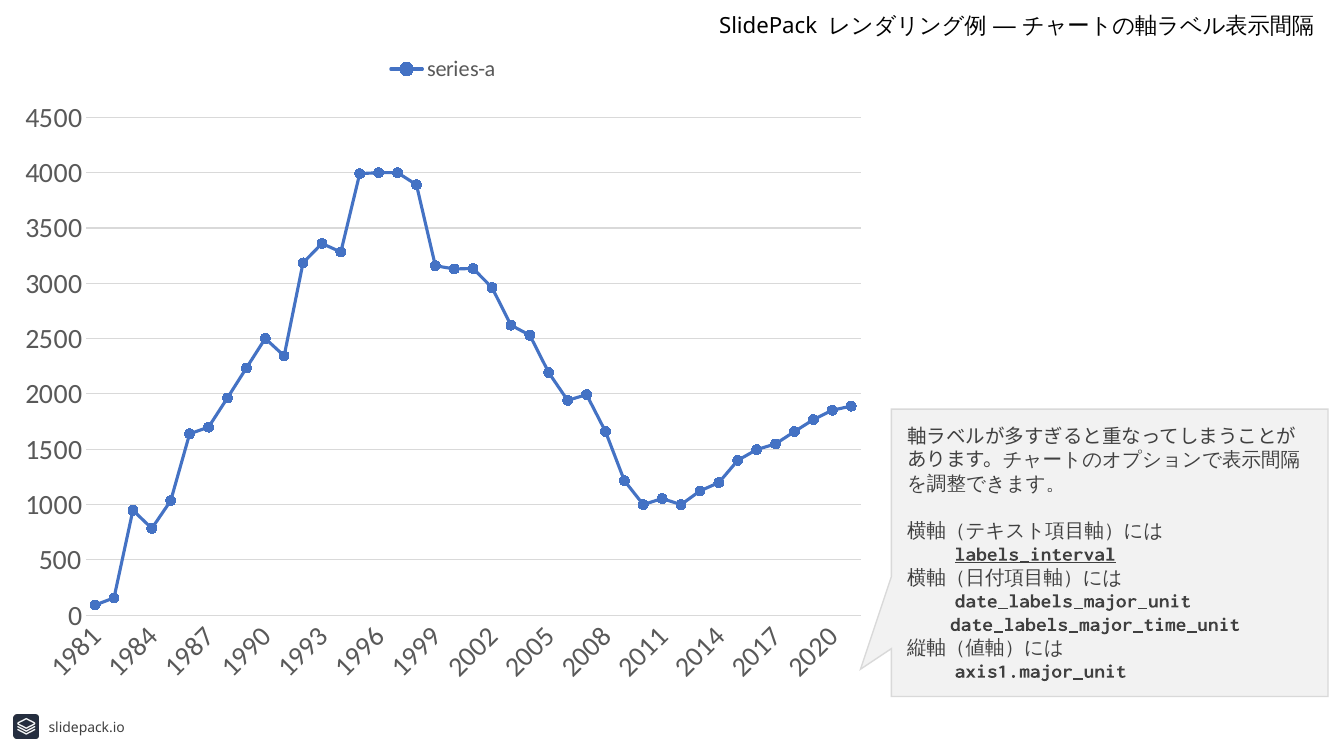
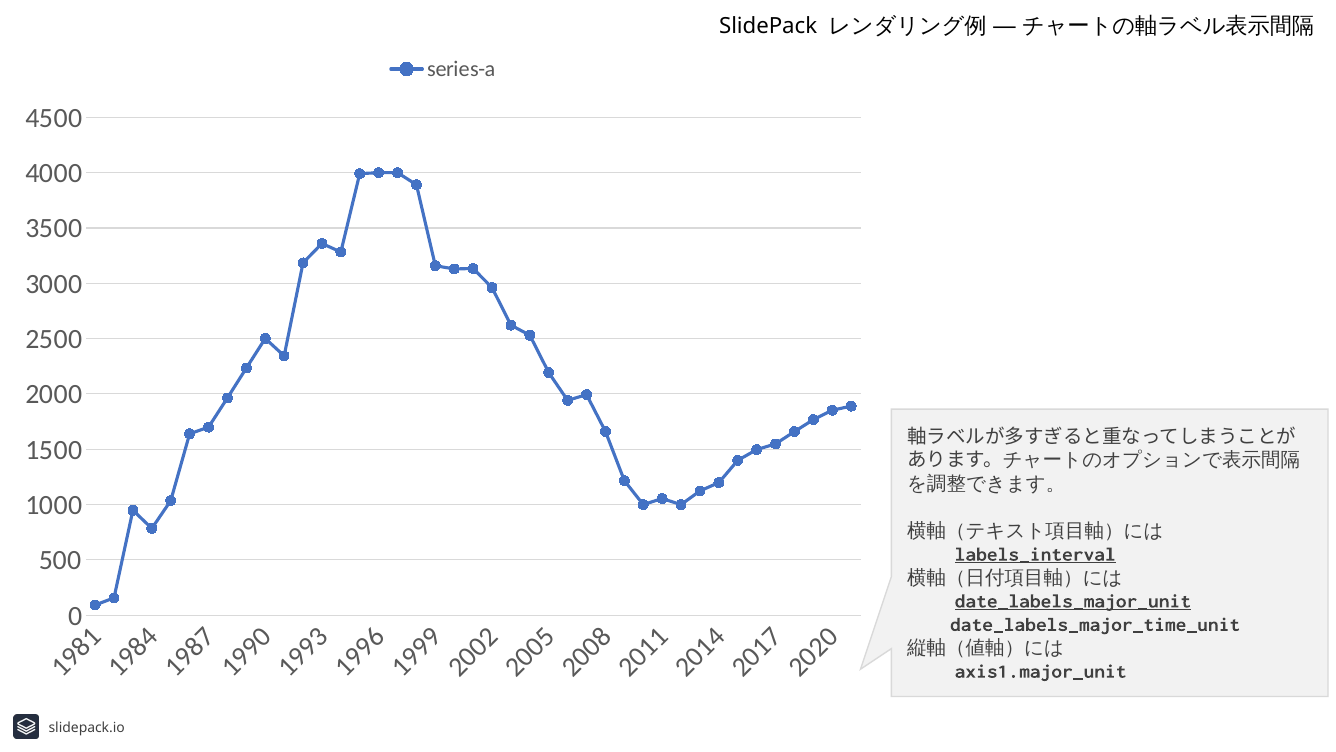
date_labels_major_unit underline: none -> present (1073, 601)
